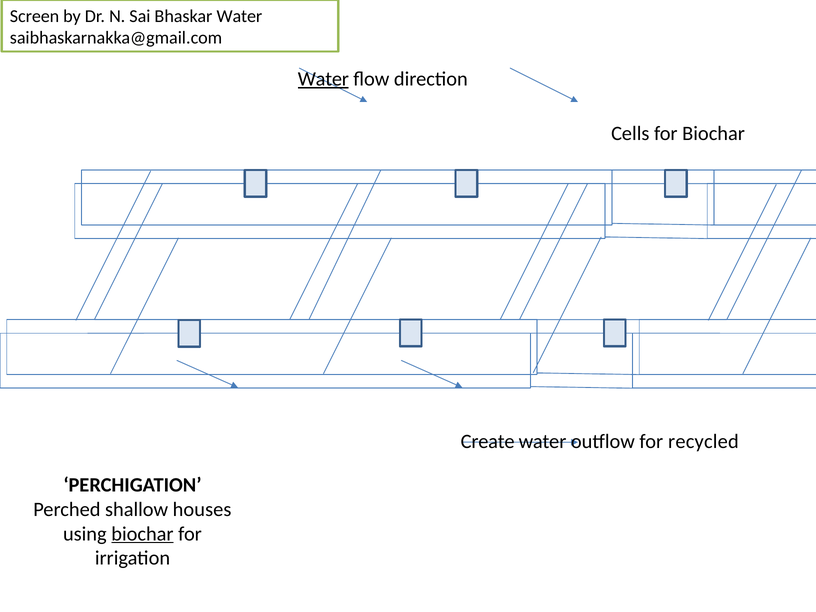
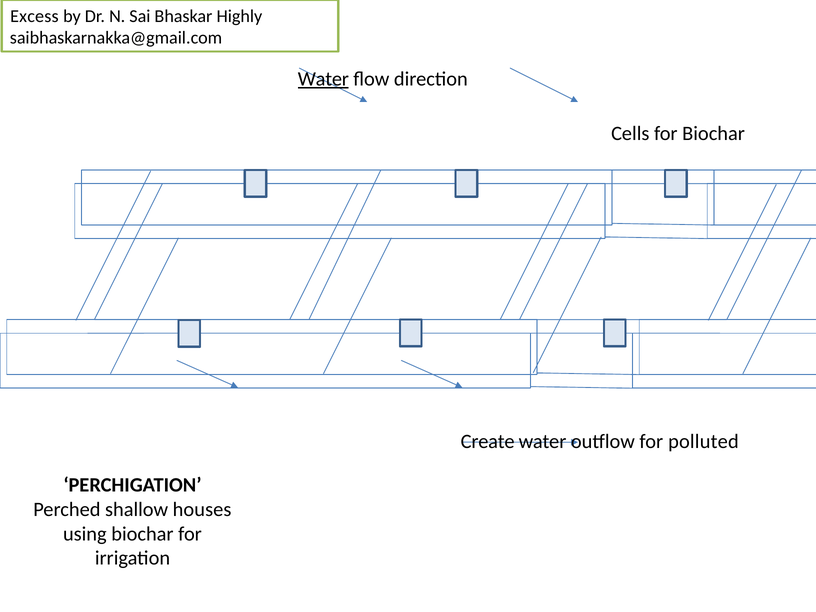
Screen: Screen -> Excess (34, 16)
Bhaskar Water: Water -> Highly (239, 16)
recycled: recycled -> polluted (703, 441)
biochar underline: present -> none (142, 534)
